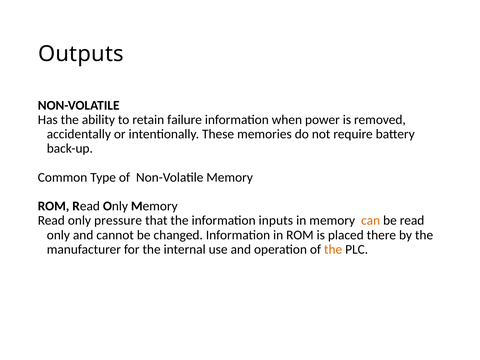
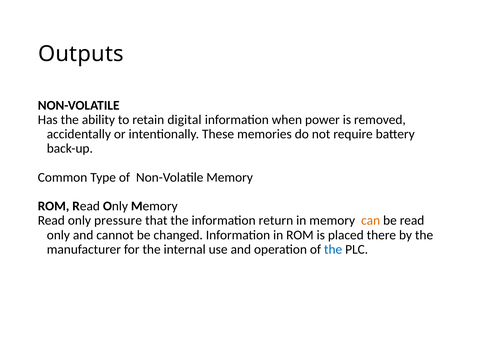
failure: failure -> digital (184, 120)
inputs: inputs -> return (276, 221)
the colour: orange -> blue (333, 249)
